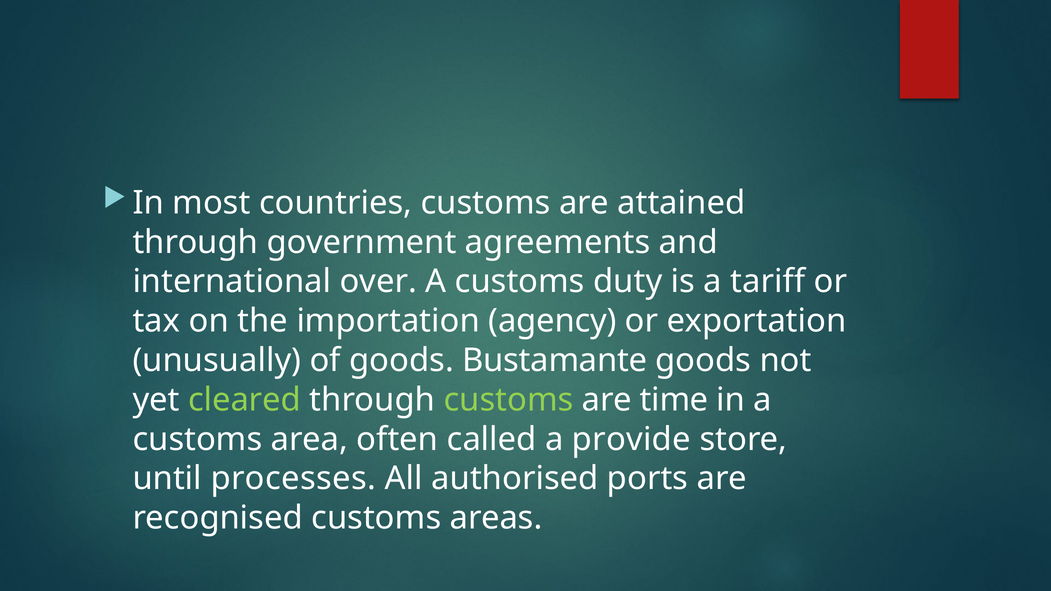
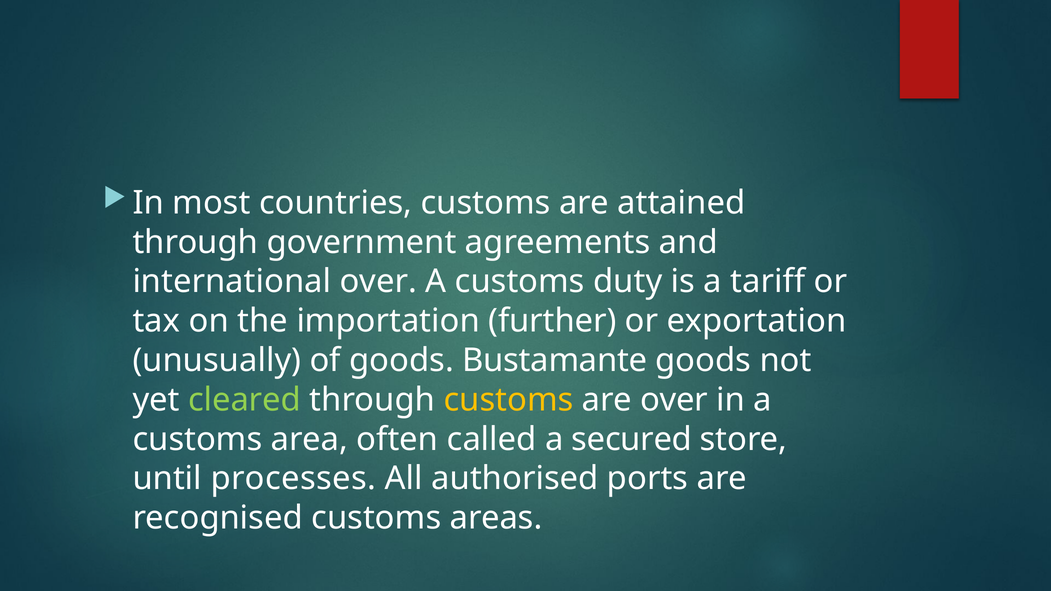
agency: agency -> further (552, 321)
customs colour: light green -> yellow (508, 400)
are time: time -> over (674, 400)
provide: provide -> secured (632, 439)
